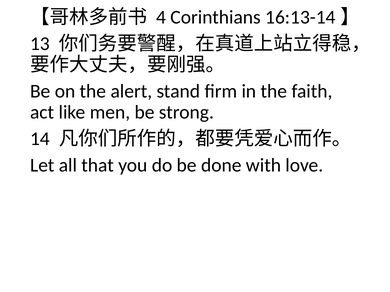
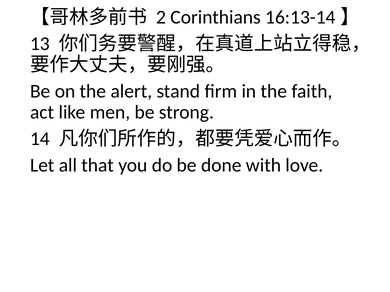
4: 4 -> 2 (161, 17)
